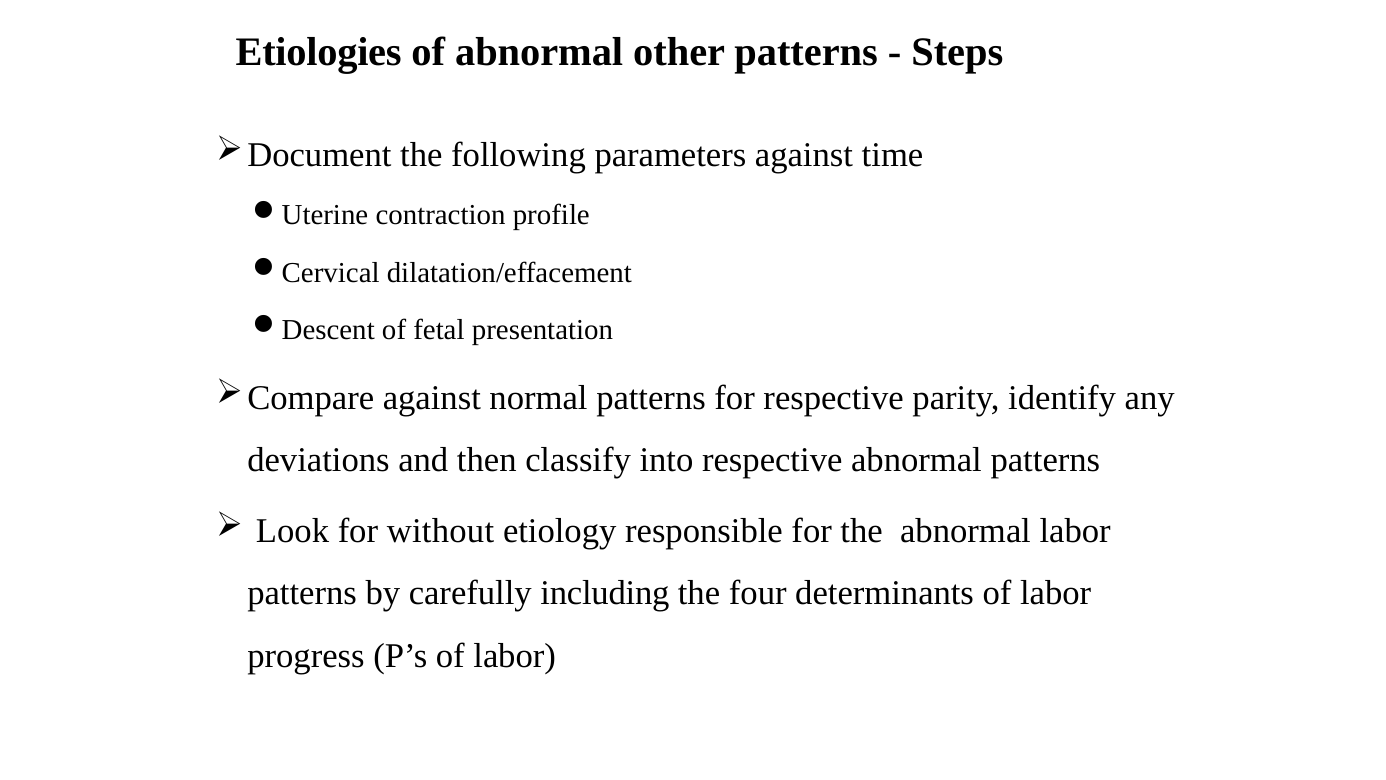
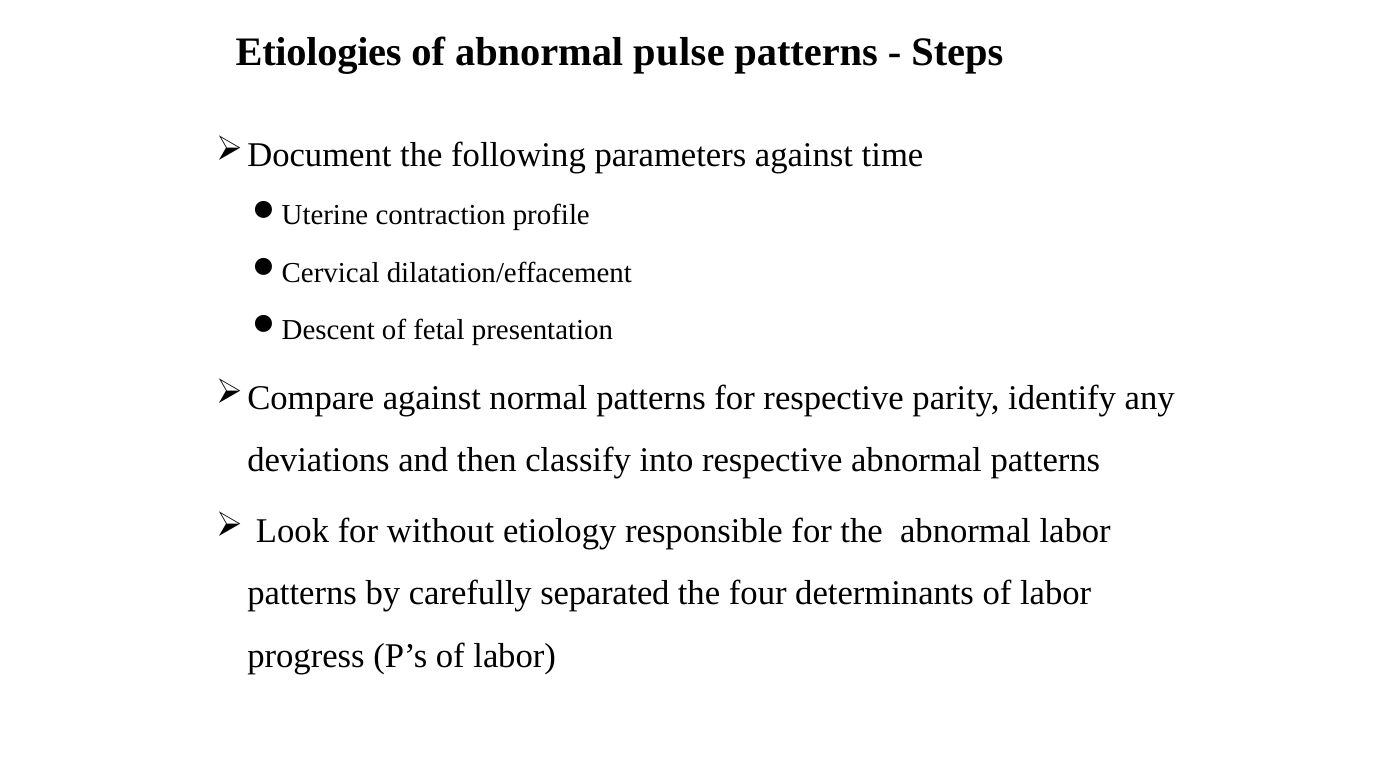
other: other -> pulse (679, 53)
including: including -> separated (605, 593)
